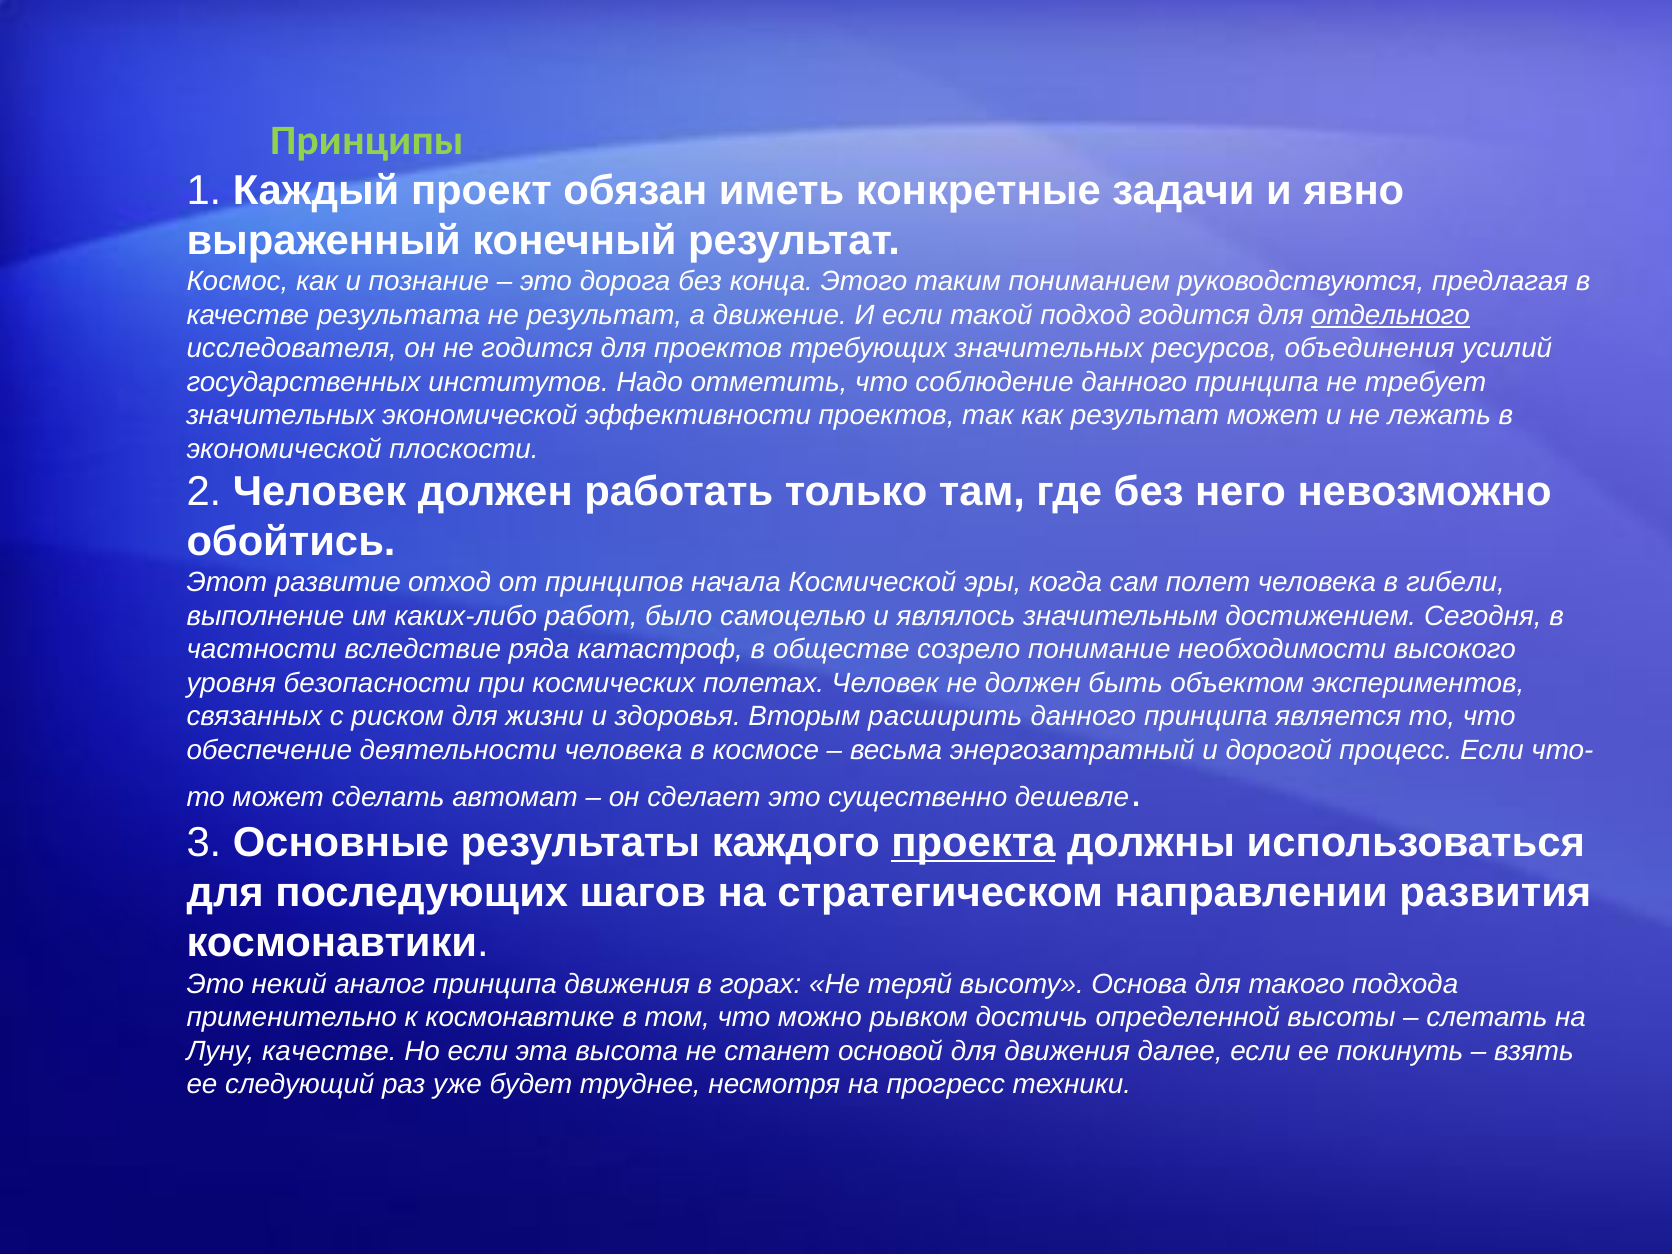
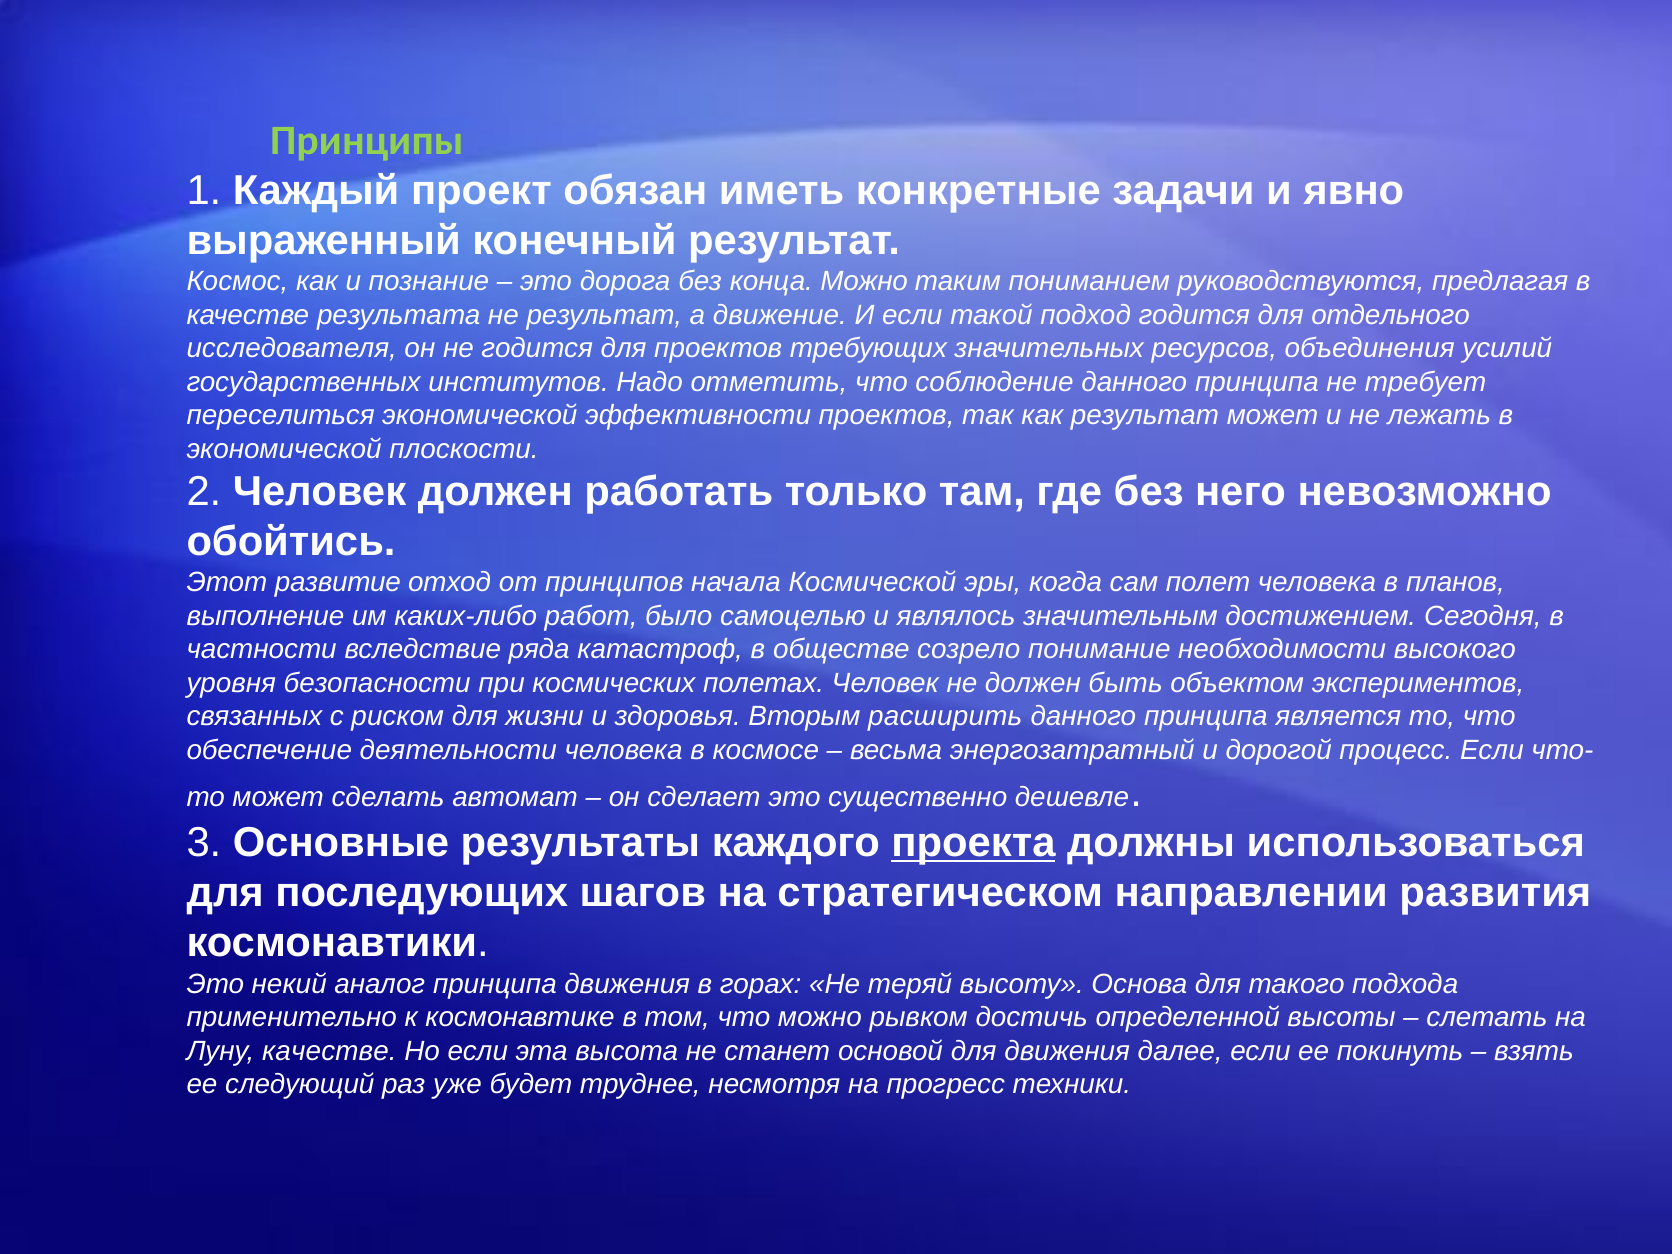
конца Этого: Этого -> Можно (864, 282)
отдельного underline: present -> none (1391, 315)
значительных: значительных -> переселиться (281, 415)
гибели: гибели -> планов (1455, 583)
